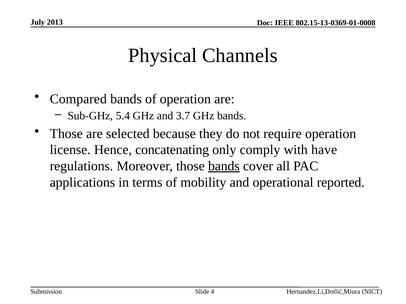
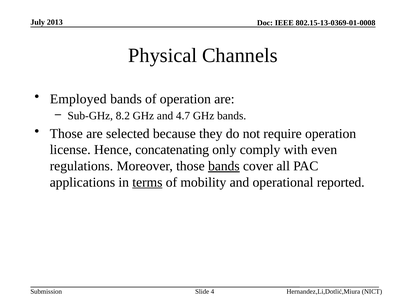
Compared: Compared -> Employed (78, 99)
5.4: 5.4 -> 8.2 (123, 116)
3.7: 3.7 -> 4.7 (183, 116)
have: have -> even (324, 150)
terms underline: none -> present (147, 183)
